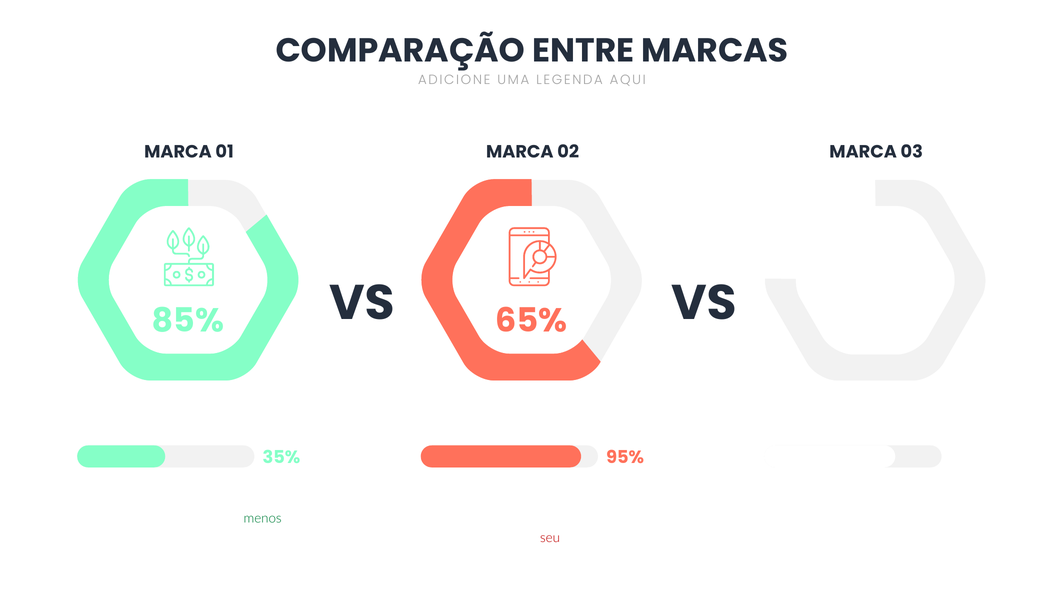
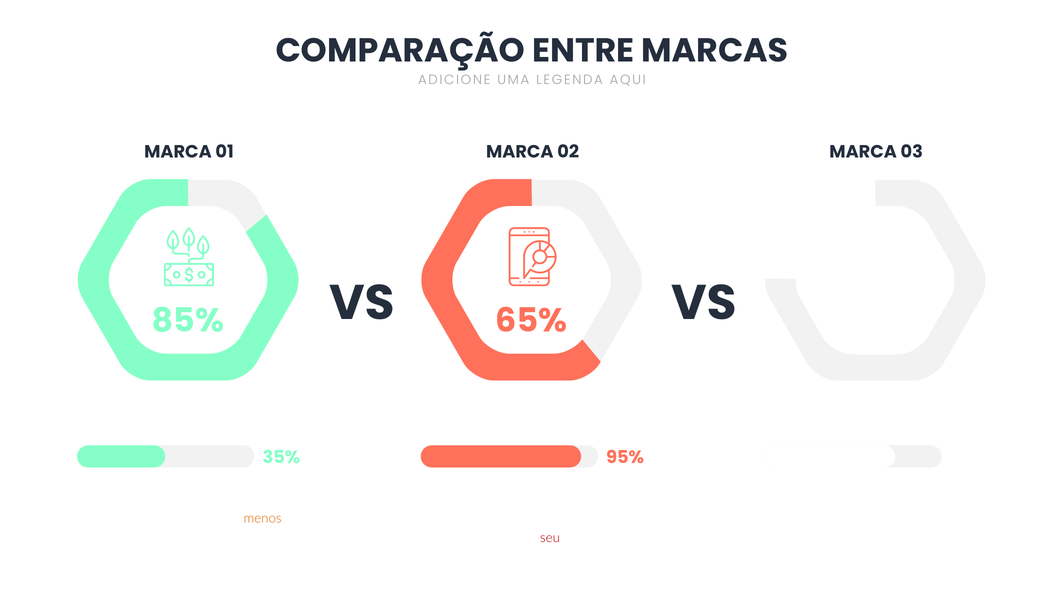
menos colour: green -> orange (263, 518)
